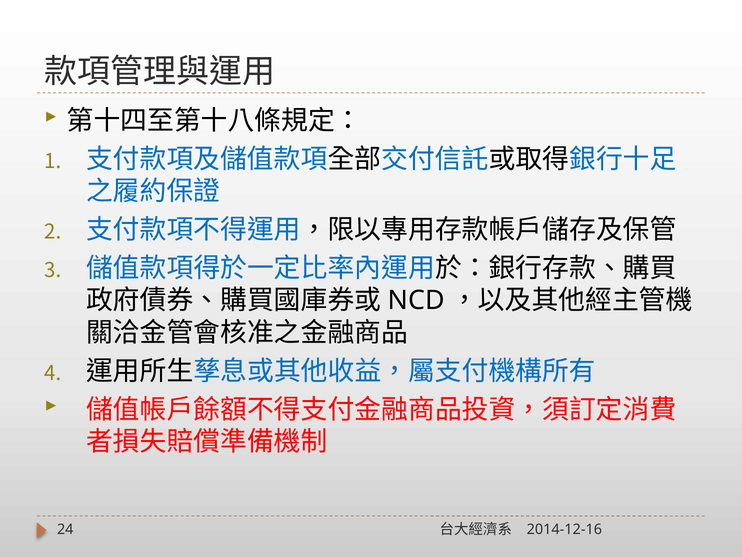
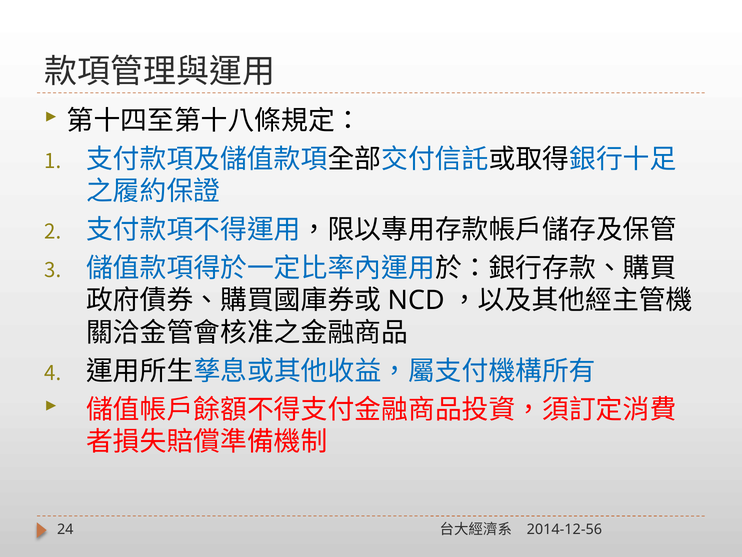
2014-12-16: 2014-12-16 -> 2014-12-56 (564, 529)
